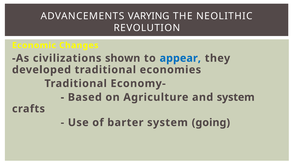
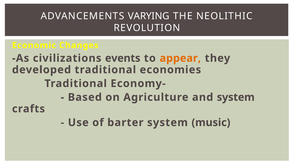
shown: shown -> events (123, 58)
appear colour: blue -> orange (180, 58)
going: going -> music (211, 123)
